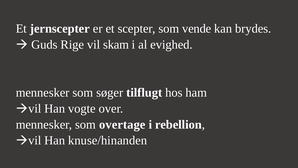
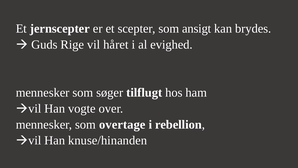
vende: vende -> ansigt (197, 29)
skam: skam -> håret (116, 45)
